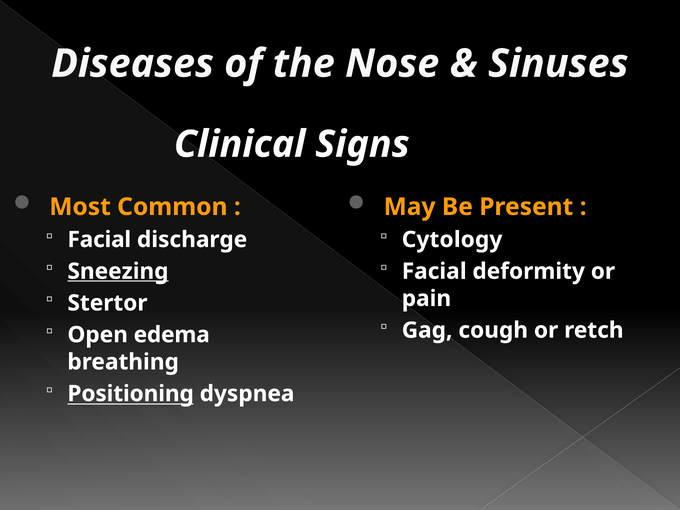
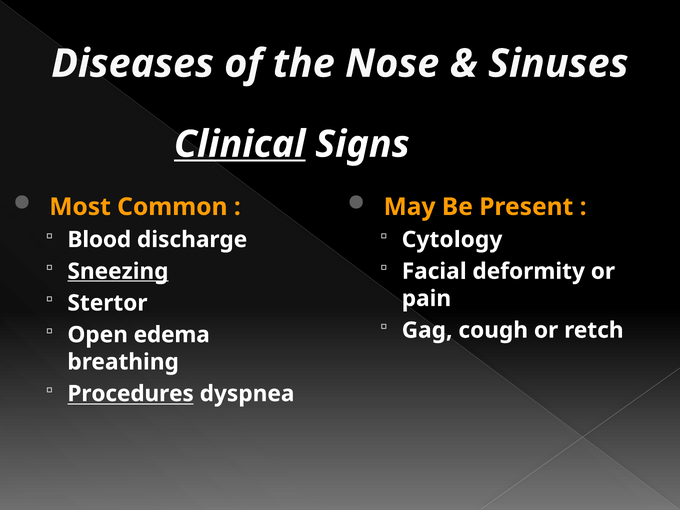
Clinical underline: none -> present (240, 144)
Facial: Facial -> Blood (99, 240)
Positioning: Positioning -> Procedures (131, 394)
